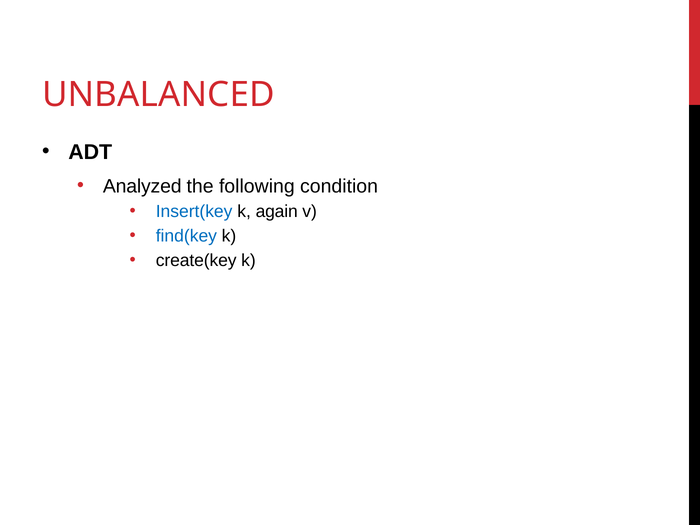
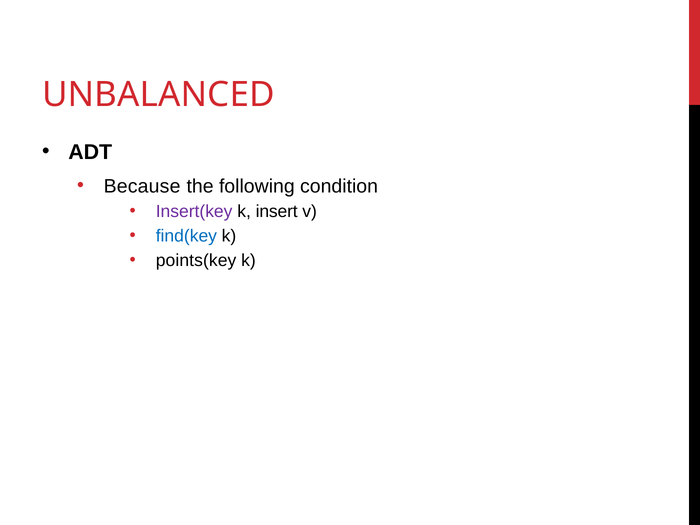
Analyzed: Analyzed -> Because (142, 186)
Insert(key colour: blue -> purple (194, 212)
again: again -> insert (277, 212)
create(key: create(key -> points(key (196, 261)
